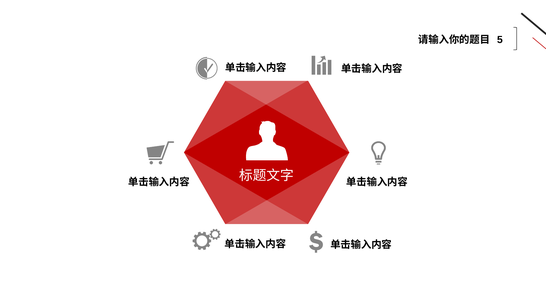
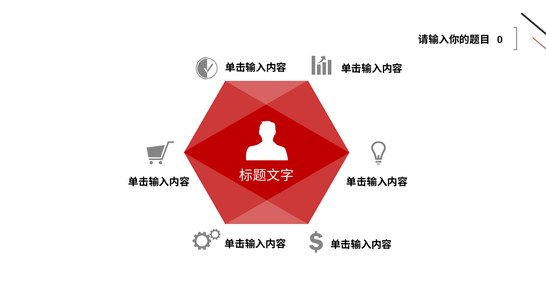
5: 5 -> 0 (500, 40)
